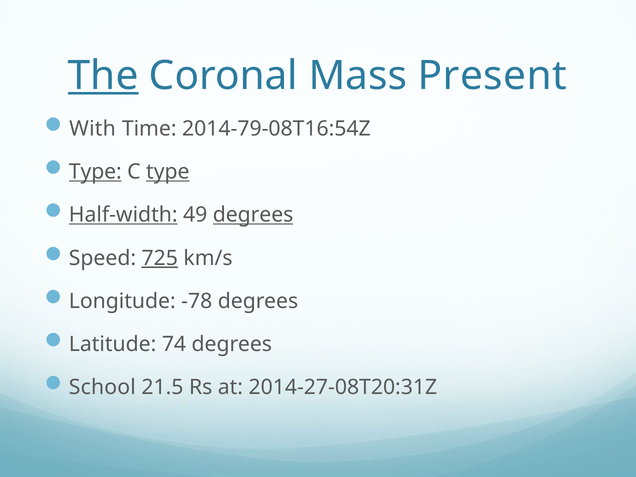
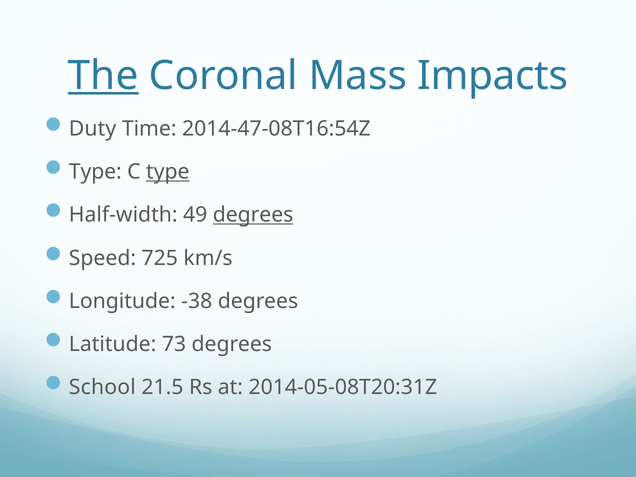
Present: Present -> Impacts (493, 76)
With: With -> Duty (93, 129)
2014-79-08T16:54Z: 2014-79-08T16:54Z -> 2014-47-08T16:54Z (276, 129)
Type underline: present -> none (95, 172)
Half-width underline: present -> none (123, 215)
725 underline: present -> none (160, 258)
-78: -78 -> -38 (197, 301)
74: 74 -> 73 (174, 344)
2014-27-08T20:31Z: 2014-27-08T20:31Z -> 2014-05-08T20:31Z (343, 387)
